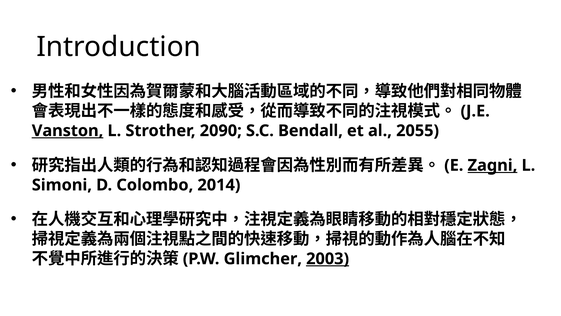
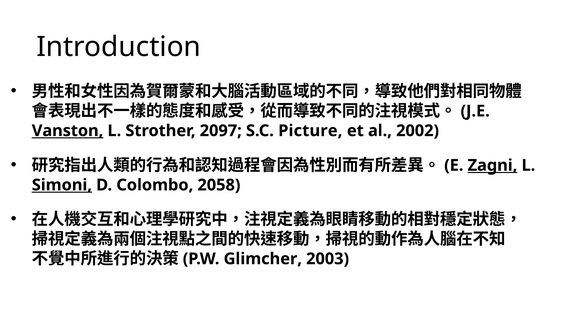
2090: 2090 -> 2097 (221, 131)
Bendall: Bendall -> Picture (310, 131)
2055: 2055 -> 2002 (418, 131)
Simoni underline: none -> present (62, 185)
2014: 2014 -> 2058 (219, 185)
2003 underline: present -> none (328, 258)
